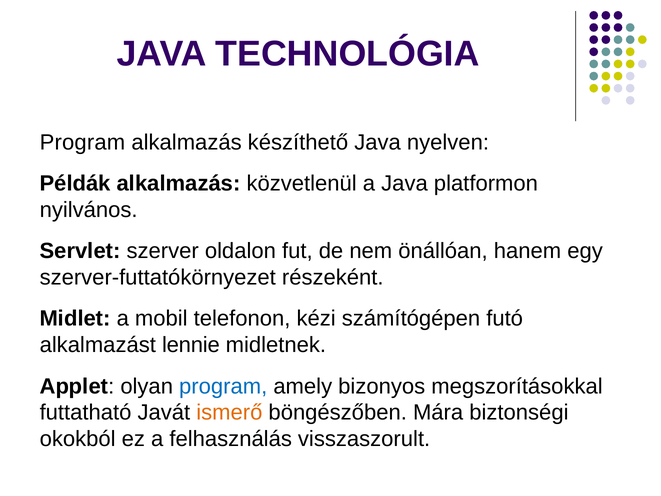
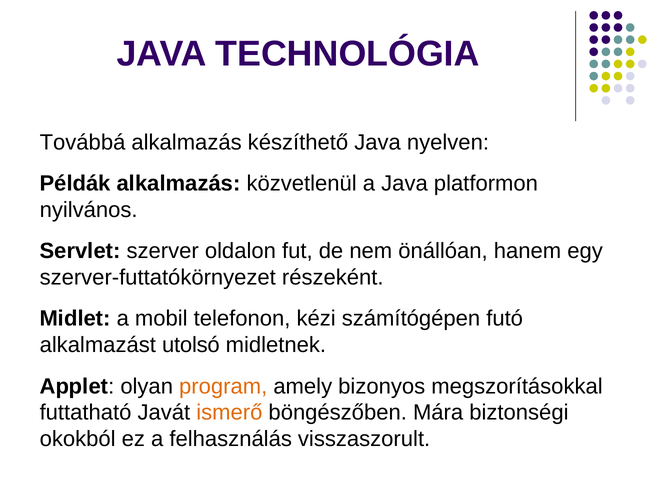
Program: Program -> Továbbá (83, 142)
lennie: lennie -> utolsó (191, 345)
program colour: blue -> orange (223, 386)
